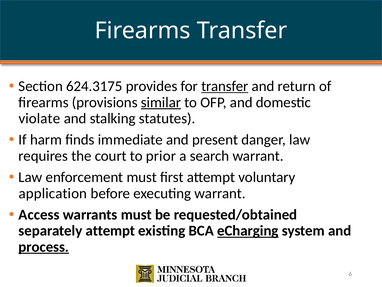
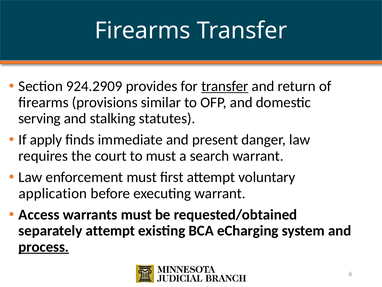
624.3175: 624.3175 -> 924.2909 (94, 86)
similar underline: present -> none (161, 102)
violate: violate -> serving (40, 118)
harm: harm -> apply (46, 140)
to prior: prior -> must (161, 156)
eCharging underline: present -> none (248, 230)
